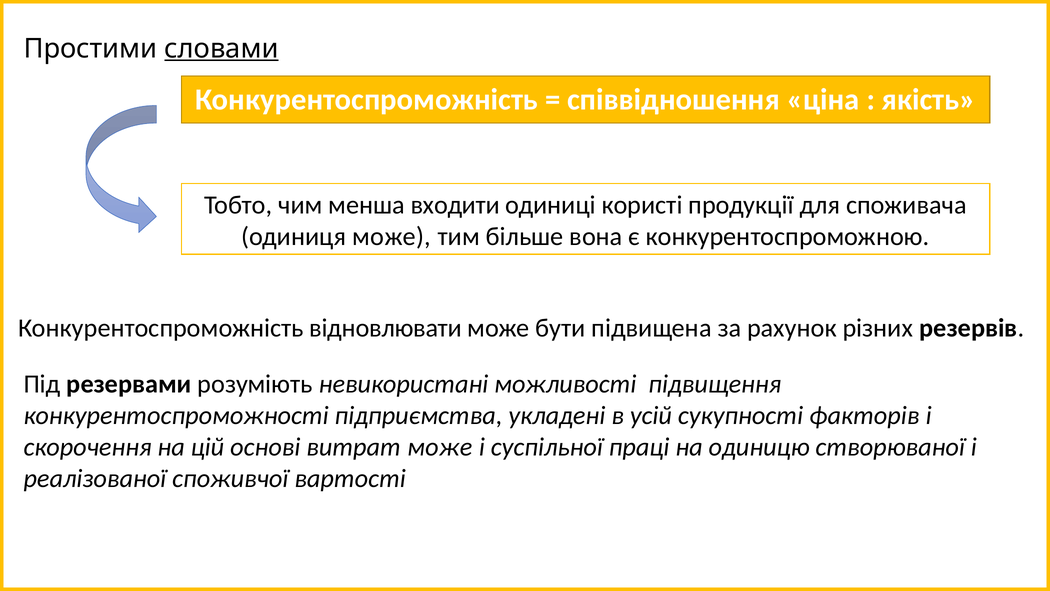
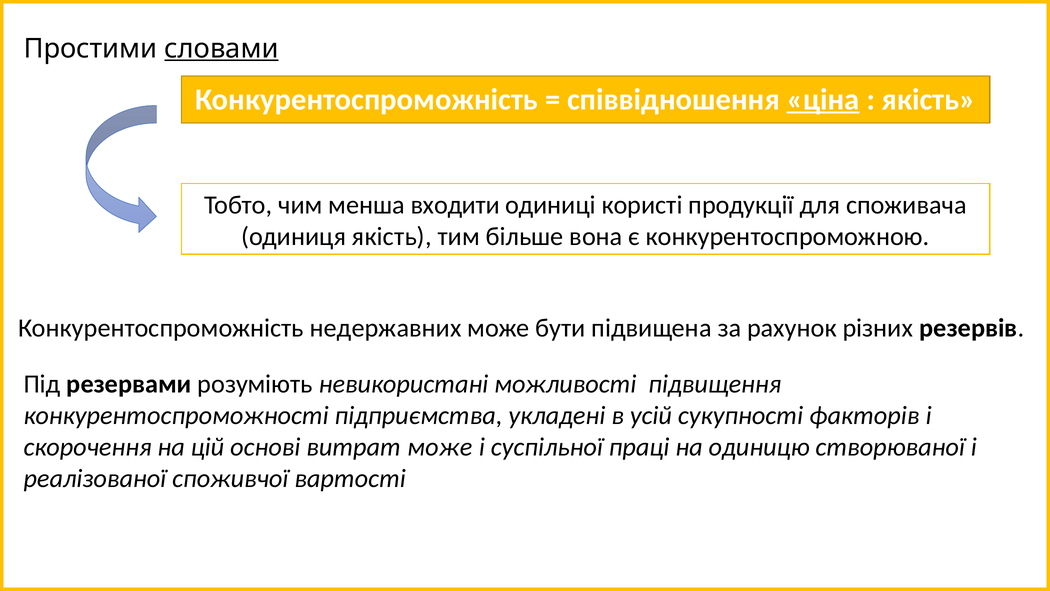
ціна underline: none -> present (823, 99)
одиниця може: може -> якість (392, 236)
відновлювати: відновлювати -> недержавних (386, 328)
